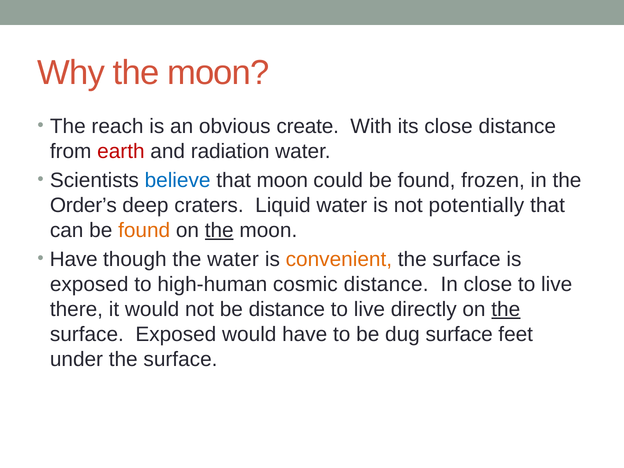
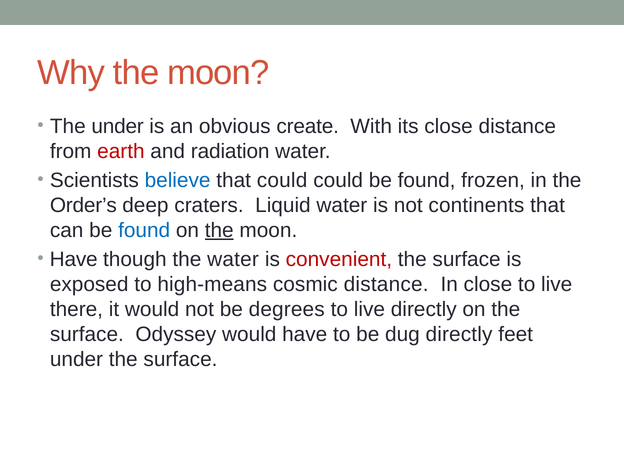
The reach: reach -> under (118, 126)
that moon: moon -> could (282, 180)
potentially: potentially -> continents (476, 205)
found colour: orange -> blue (144, 230)
convenient colour: orange -> red (339, 259)
high-human: high-human -> high-means (212, 284)
be distance: distance -> degrees (287, 309)
the underline: present -> none (506, 309)
surface Exposed: Exposed -> Odyssey (176, 334)
dug surface: surface -> directly (459, 334)
